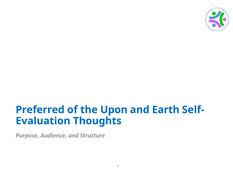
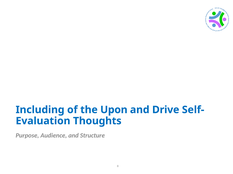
Preferred: Preferred -> Including (40, 110)
Earth: Earth -> Drive (166, 110)
